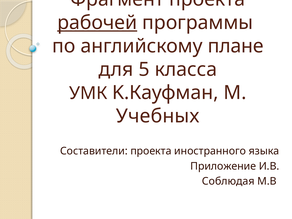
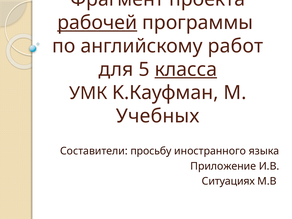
плане: плане -> работ (235, 46)
класса underline: none -> present (186, 69)
Составители проекта: проекта -> просьбу (151, 151)
Соблюдая: Соблюдая -> Ситуациях (228, 181)
